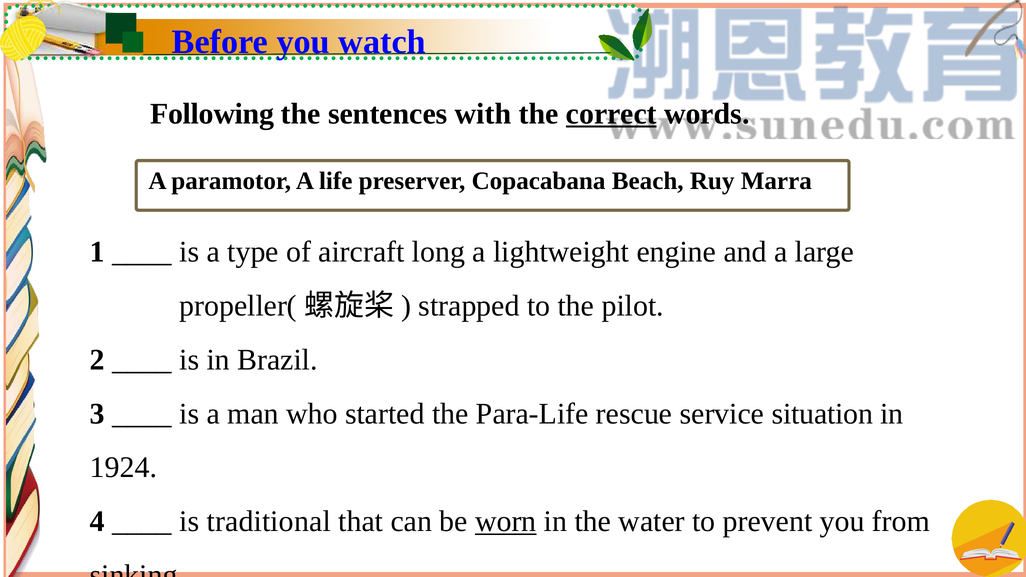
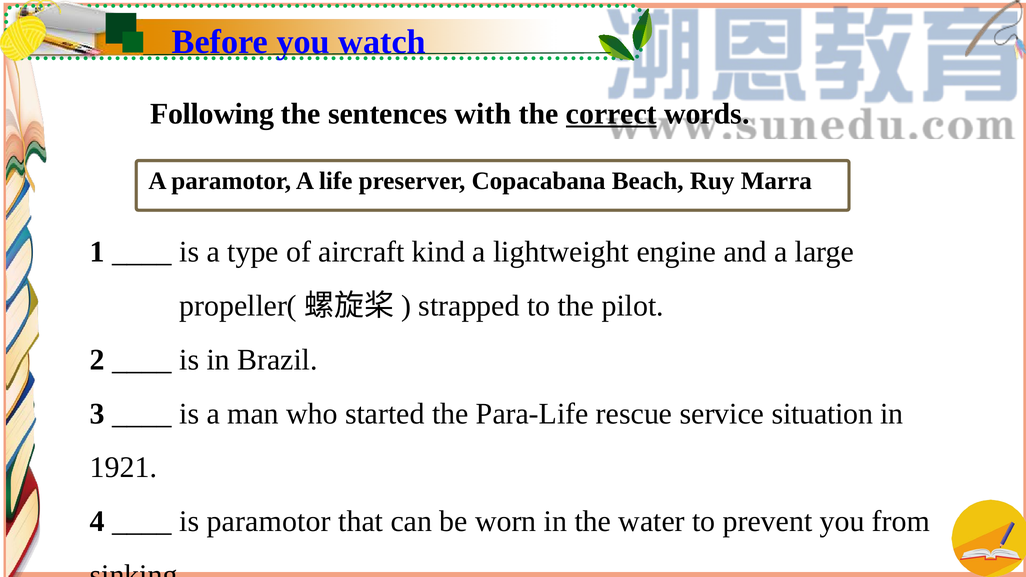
long: long -> kind (439, 252)
1924: 1924 -> 1921 (123, 468)
is traditional: traditional -> paramotor (269, 522)
worn underline: present -> none (506, 522)
